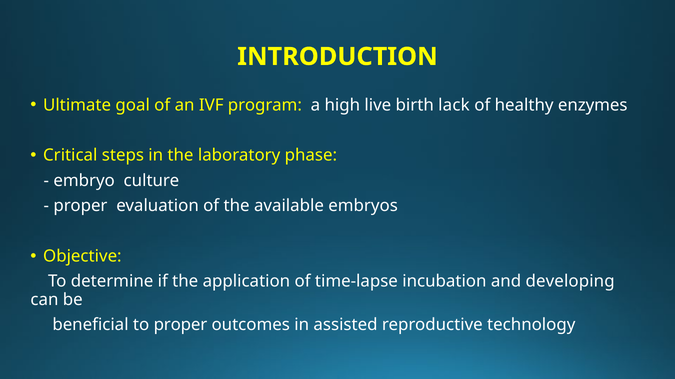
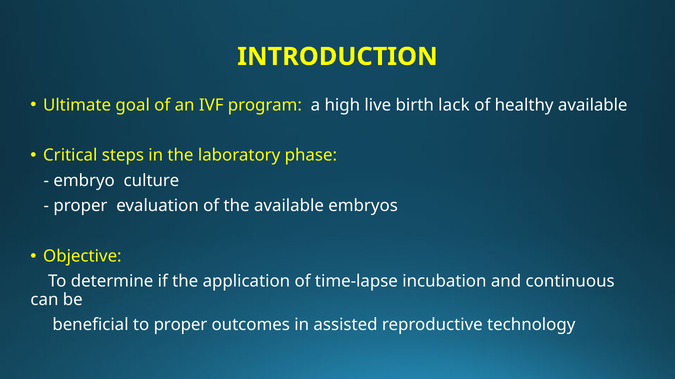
healthy enzymes: enzymes -> available (593, 105)
developing: developing -> continuous (570, 282)
